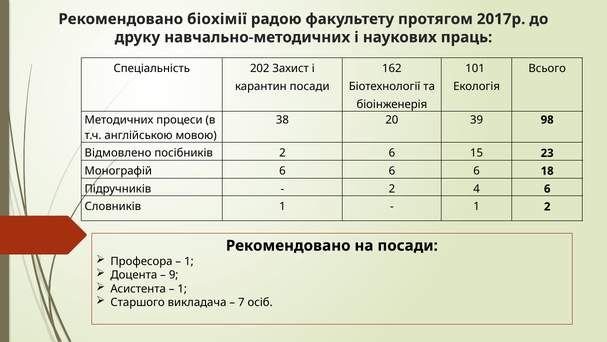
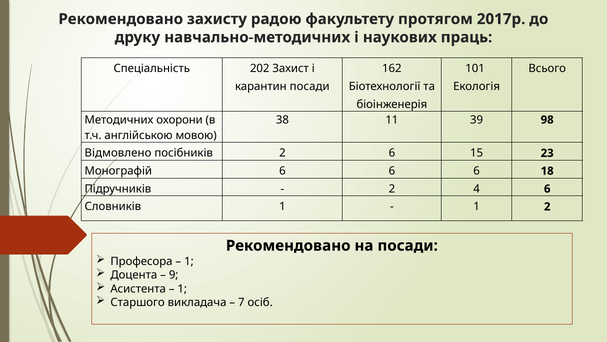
біохімії: біохімії -> захисту (217, 19)
процеси: процеси -> охорони (180, 120)
20: 20 -> 11 (392, 120)
